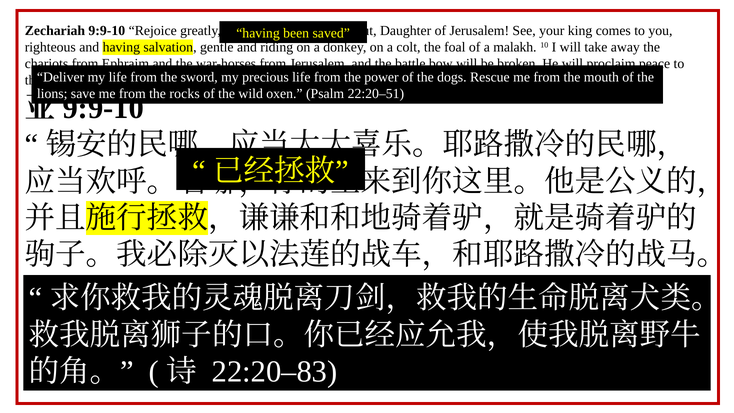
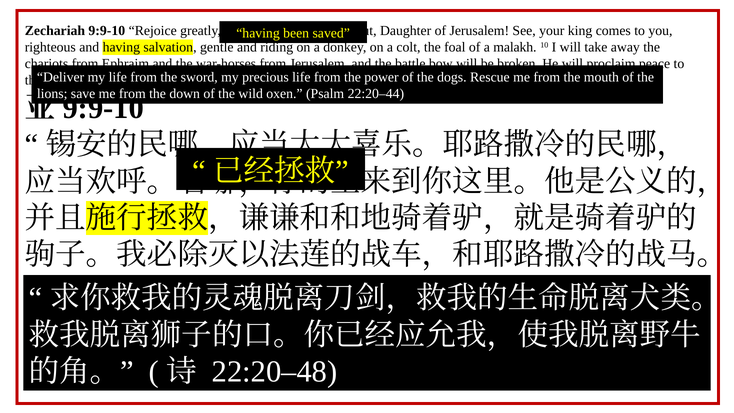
rocks: rocks -> down (185, 94)
22:20–51: 22:20–51 -> 22:20–44 (376, 94)
22:20–83: 22:20–83 -> 22:20–48 (275, 372)
